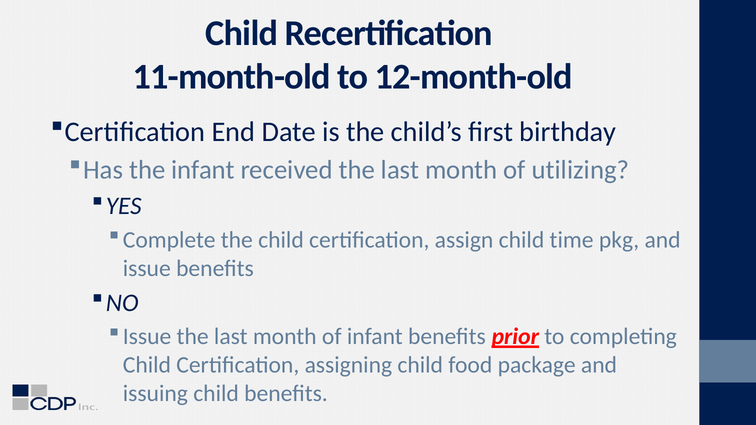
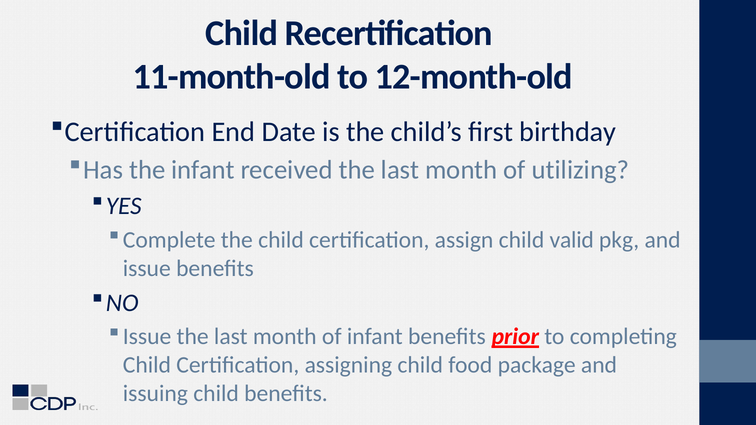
time: time -> valid (572, 240)
